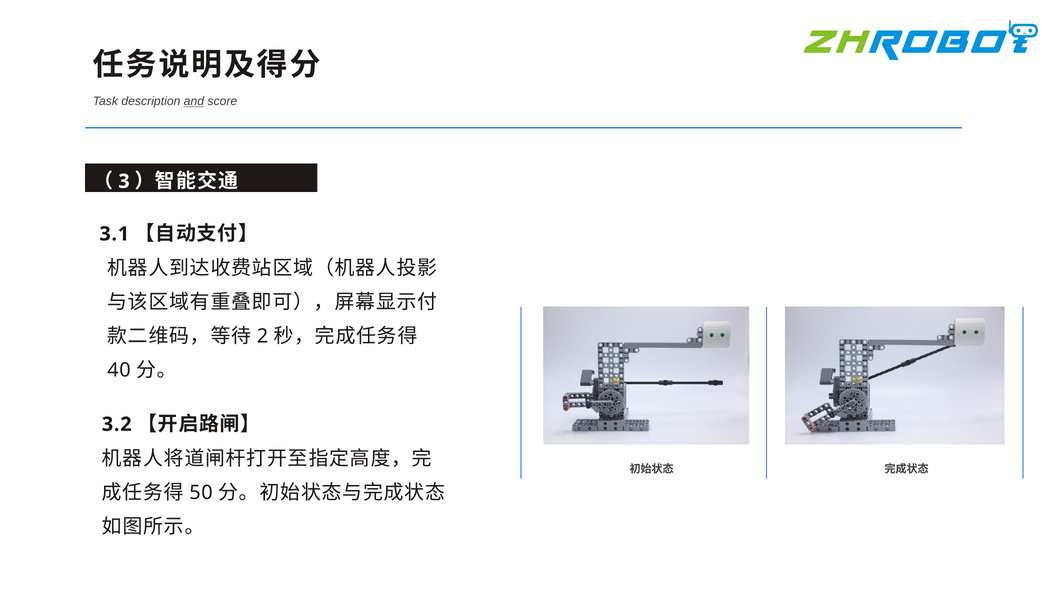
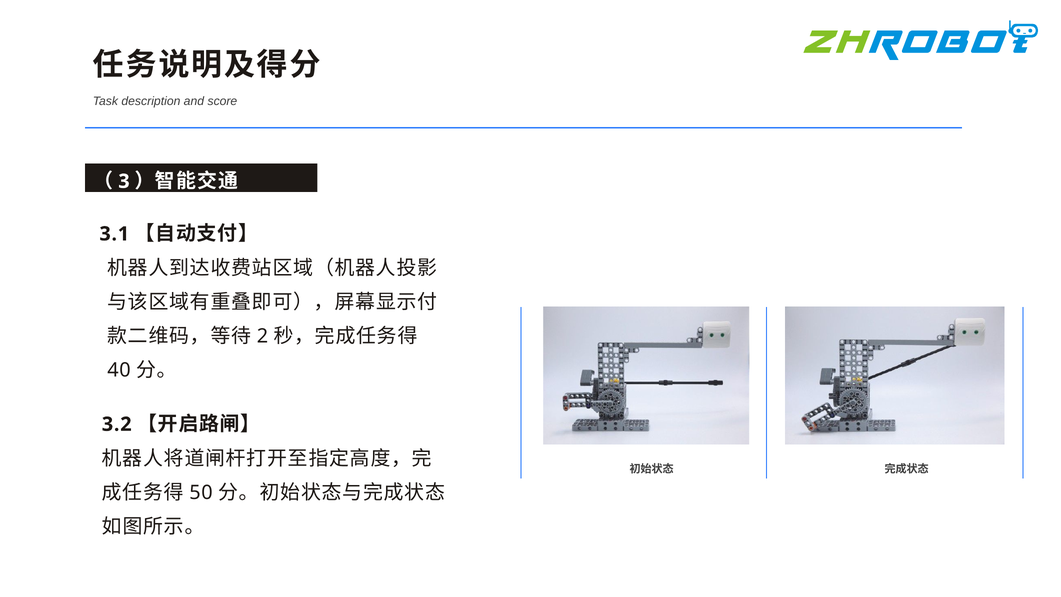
and underline: present -> none (194, 101)
